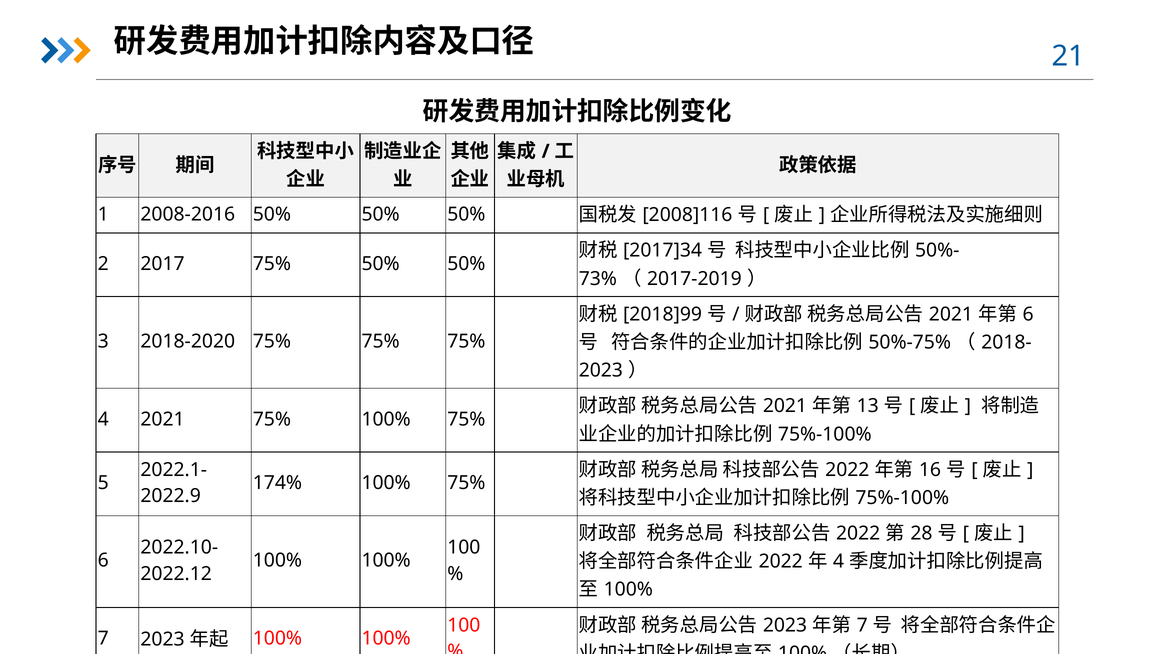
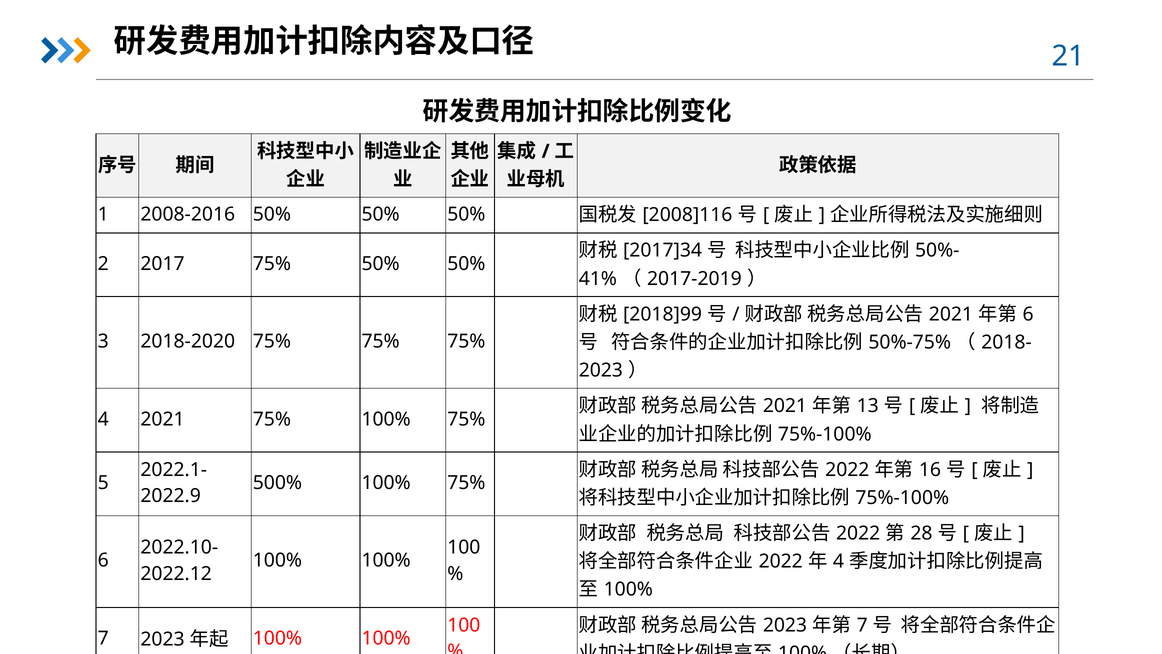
73%: 73% -> 41% (598, 279)
174%: 174% -> 500% (277, 483)
